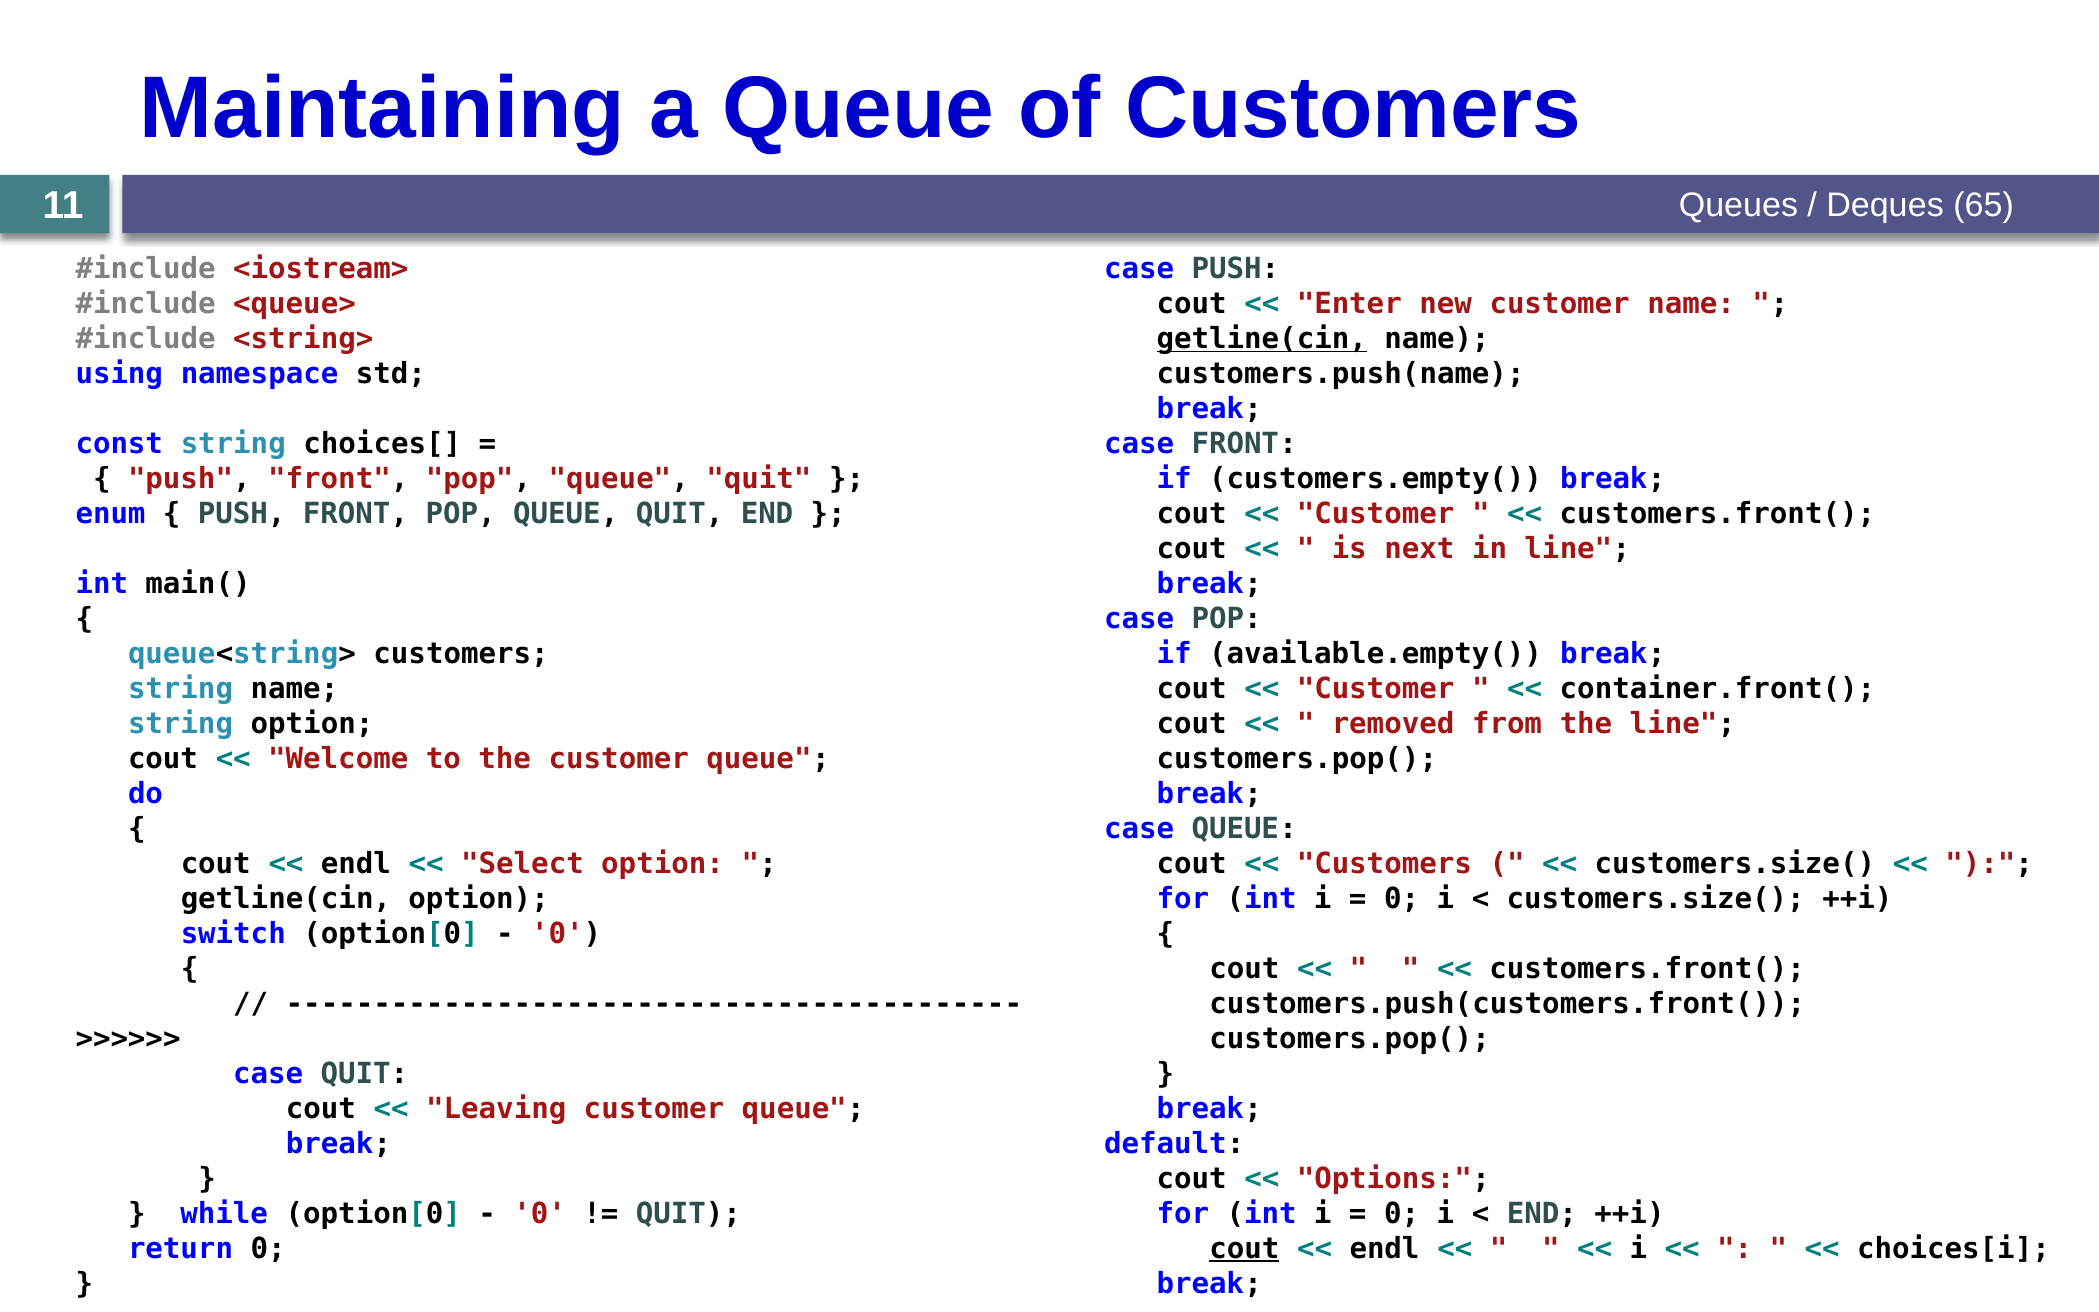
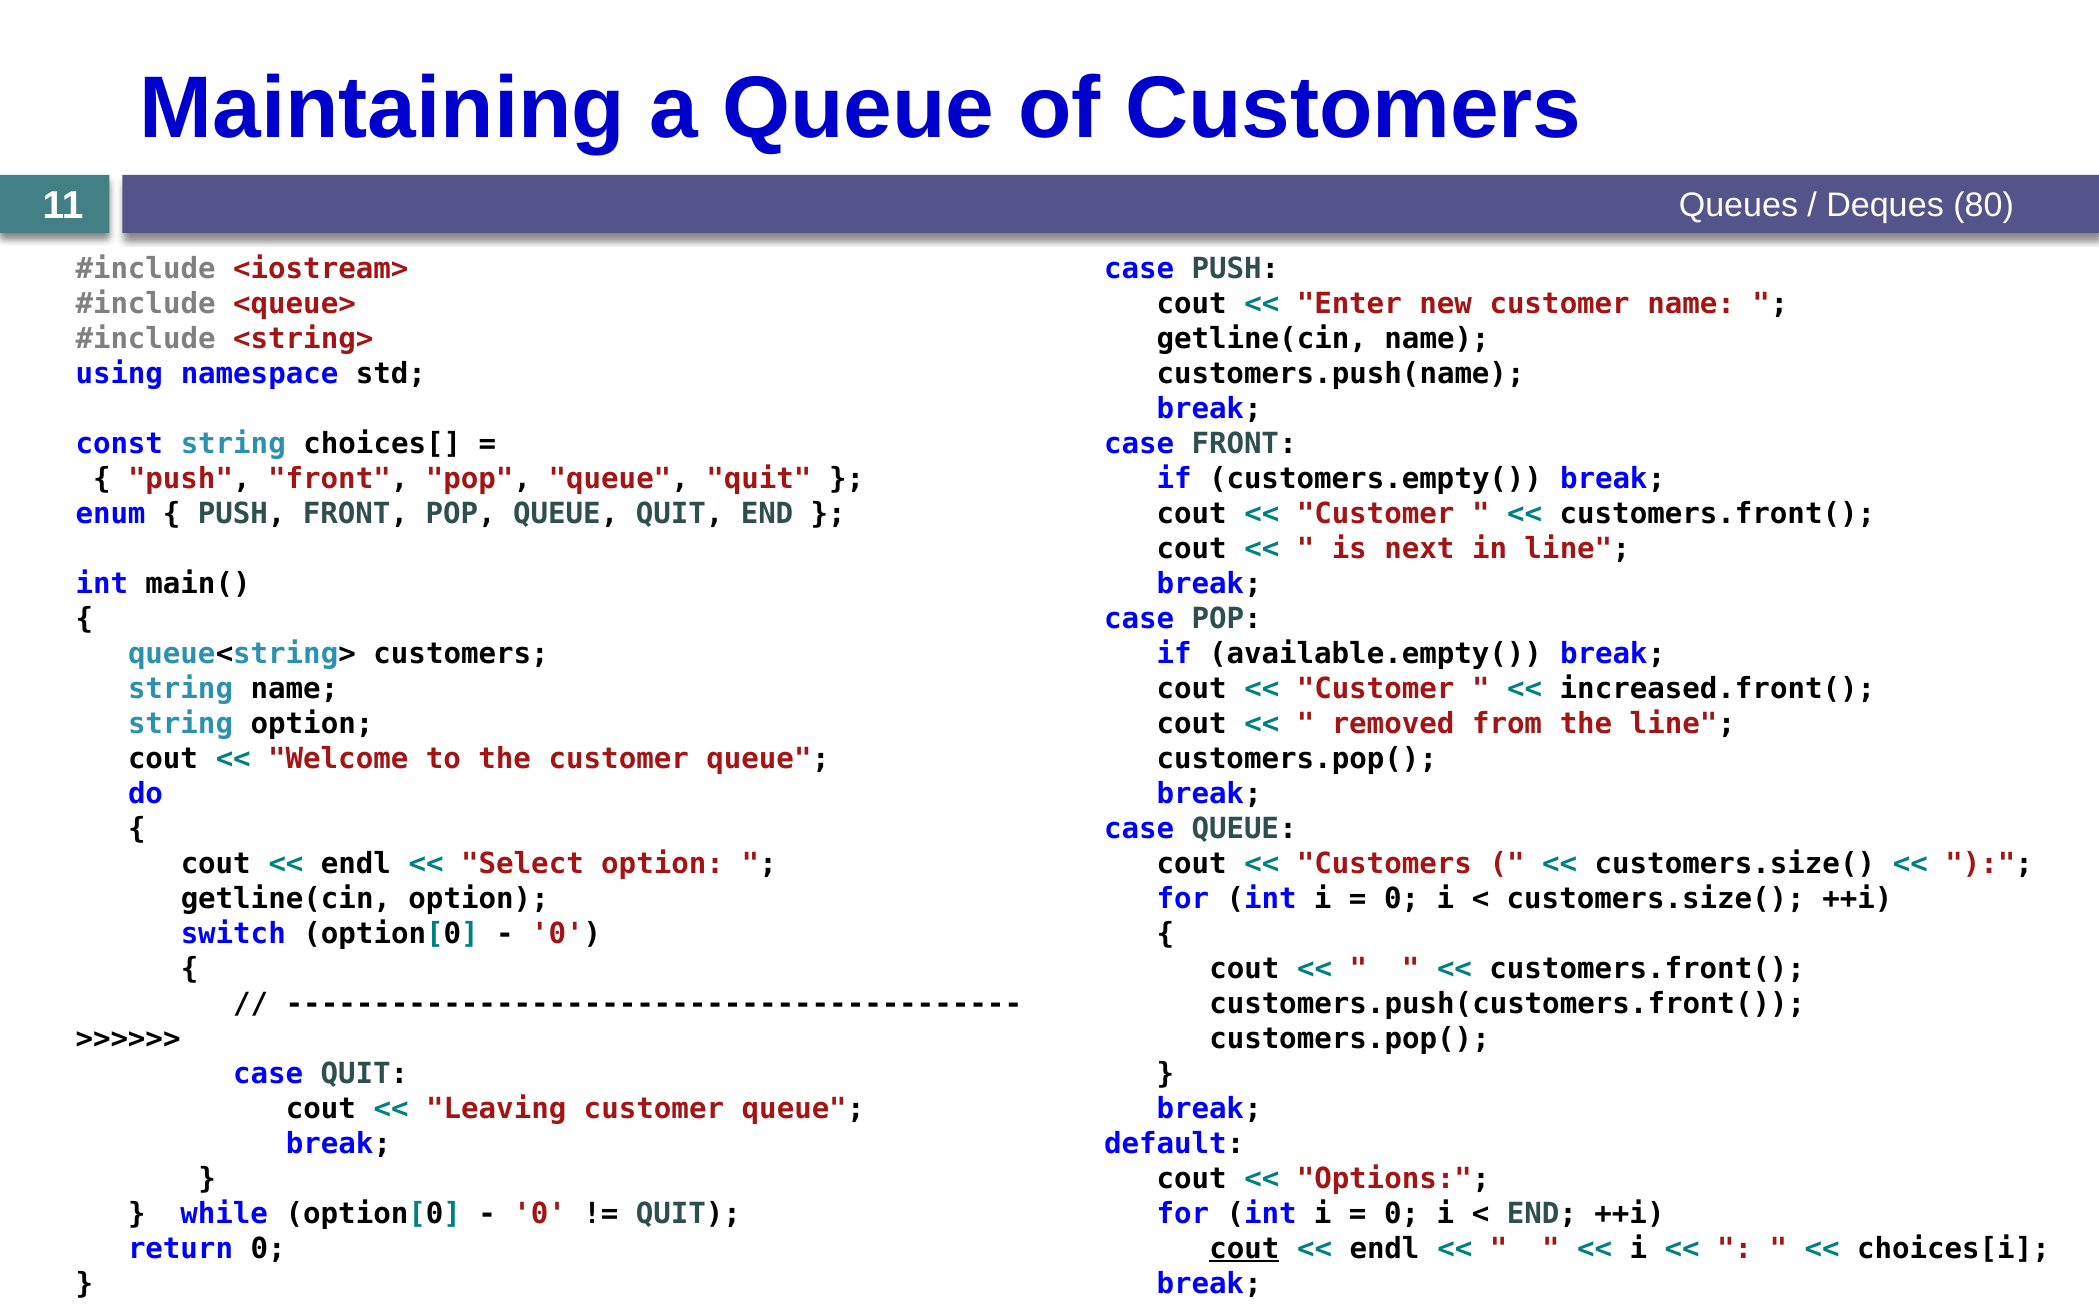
65: 65 -> 80 (1984, 206)
getline(cin underline: present -> none (1262, 339)
container.front(: container.front( -> increased.front( (1717, 689)
